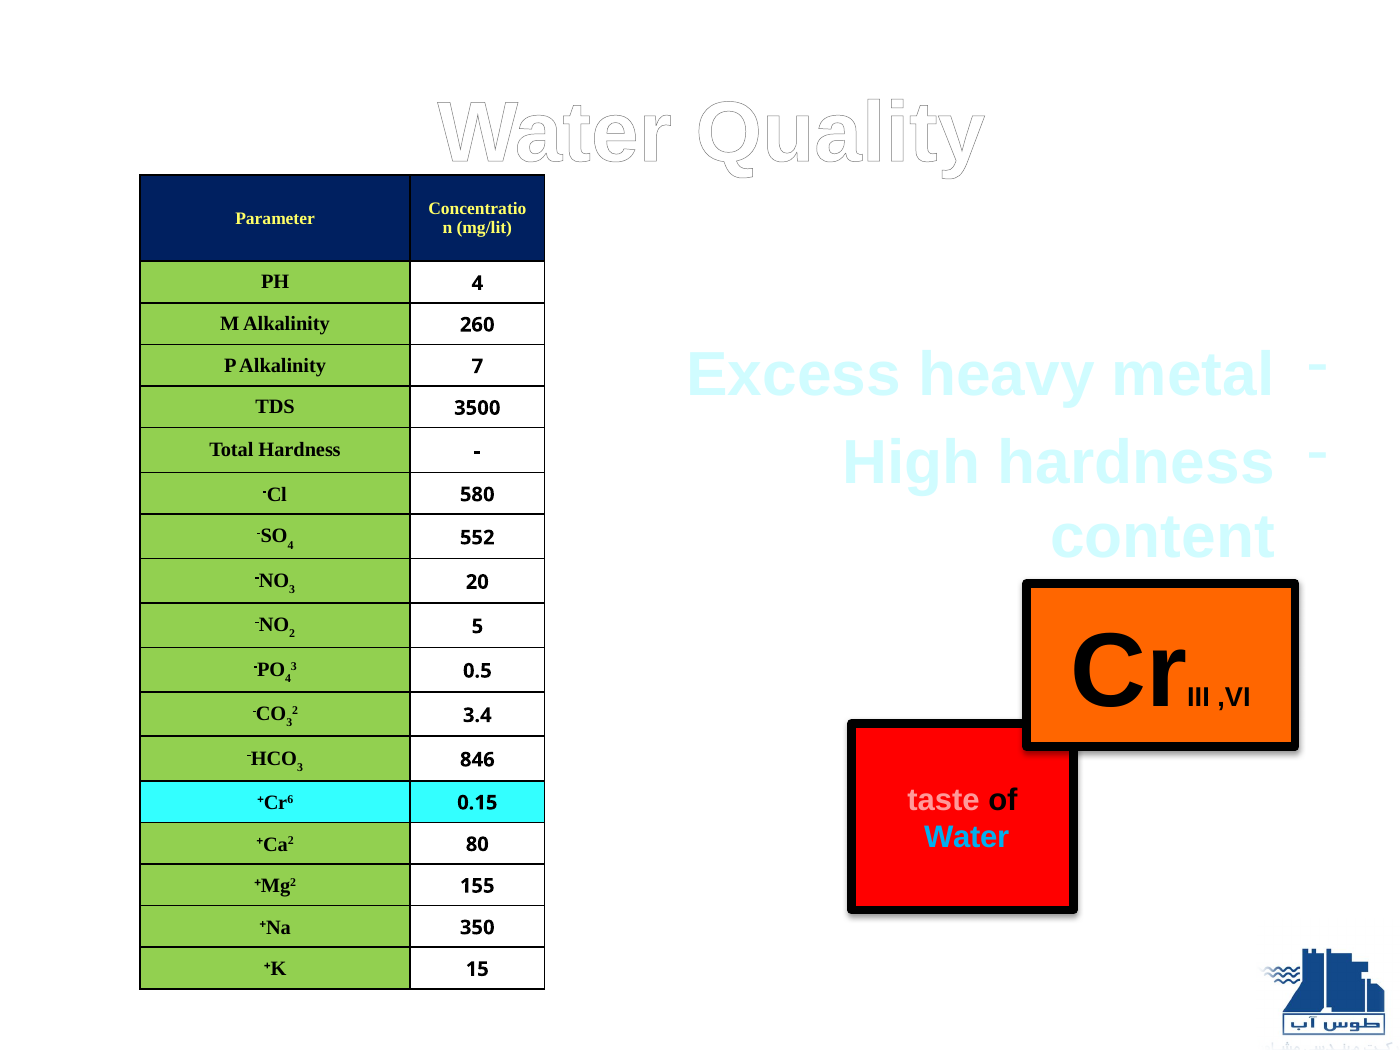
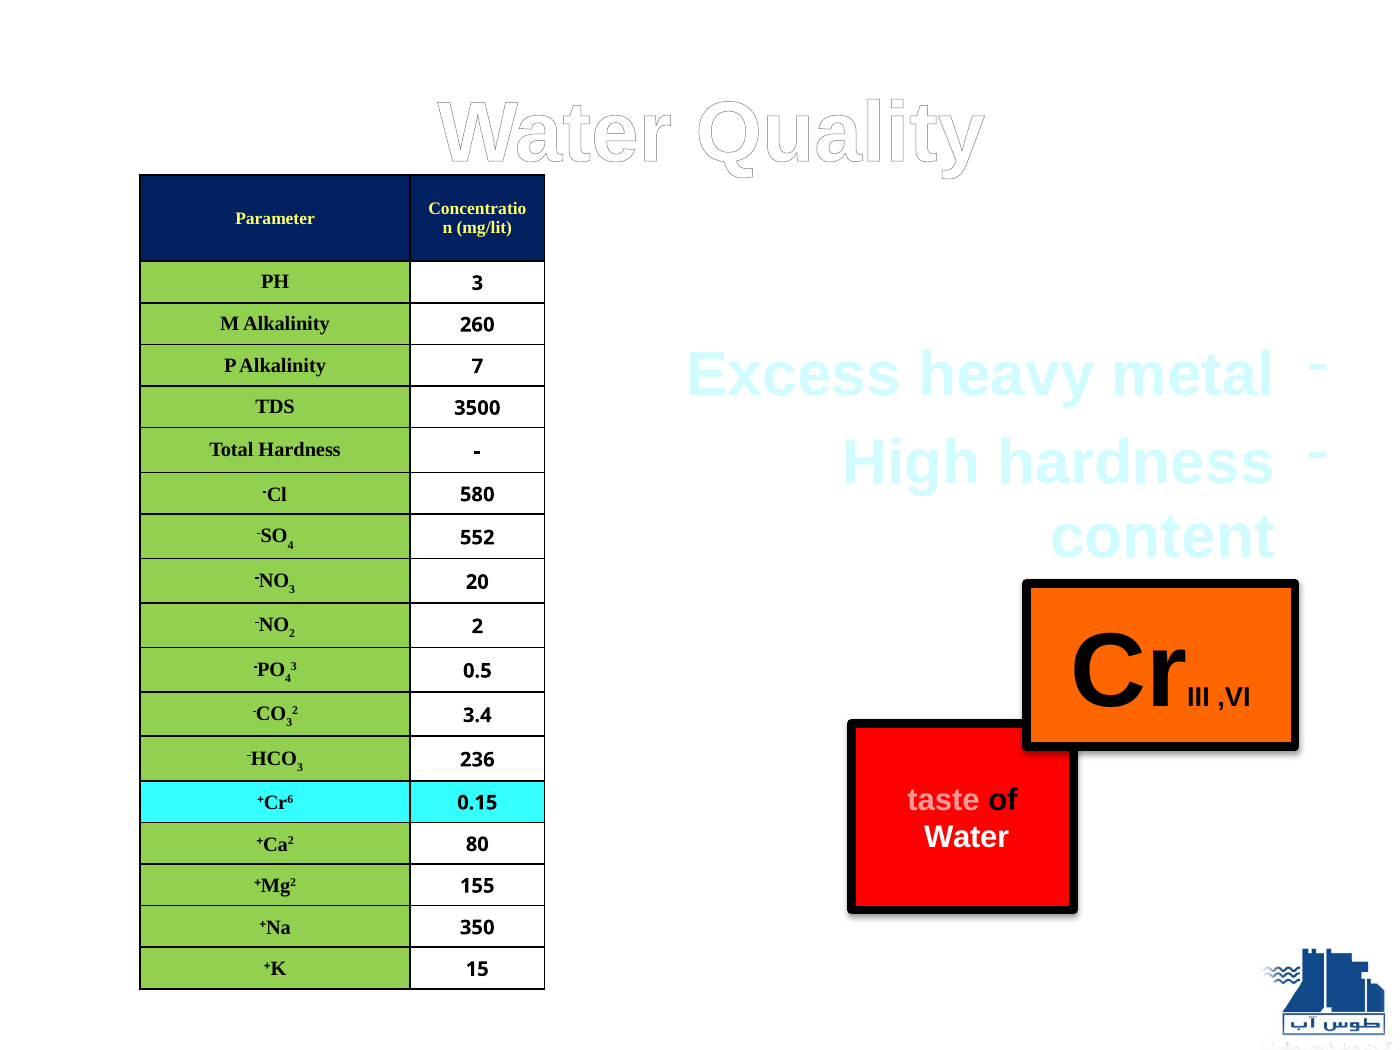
PH 4: 4 -> 3 (477, 283)
5: 5 -> 2 (477, 626)
846: 846 -> 236 (477, 760)
Water colour: light blue -> white (967, 837)
